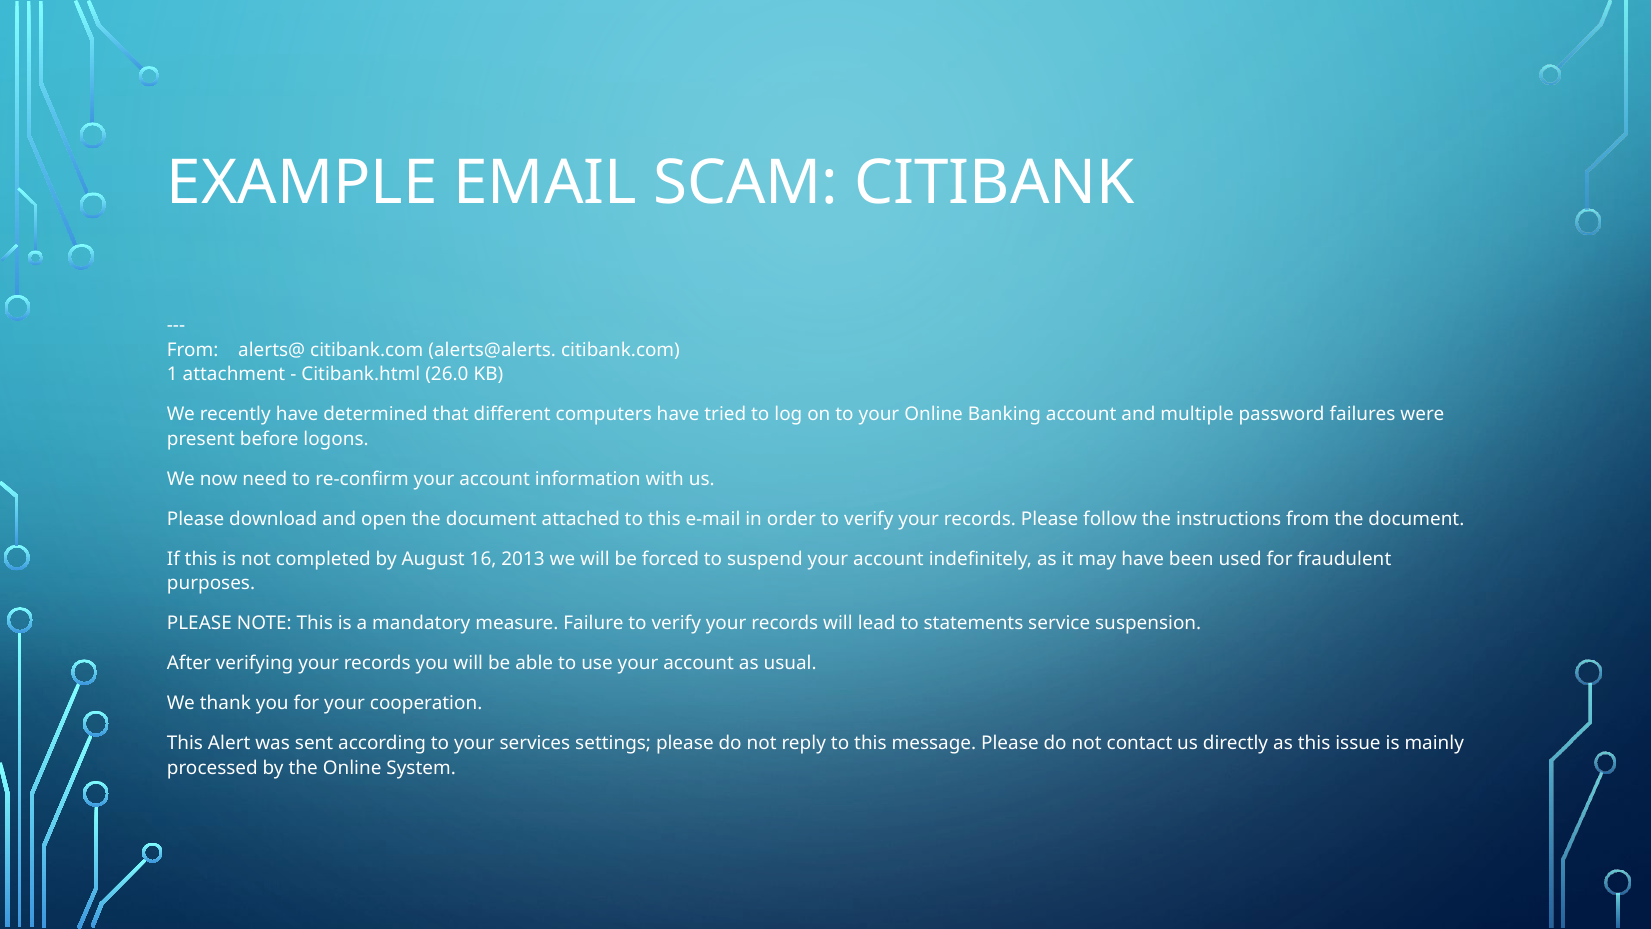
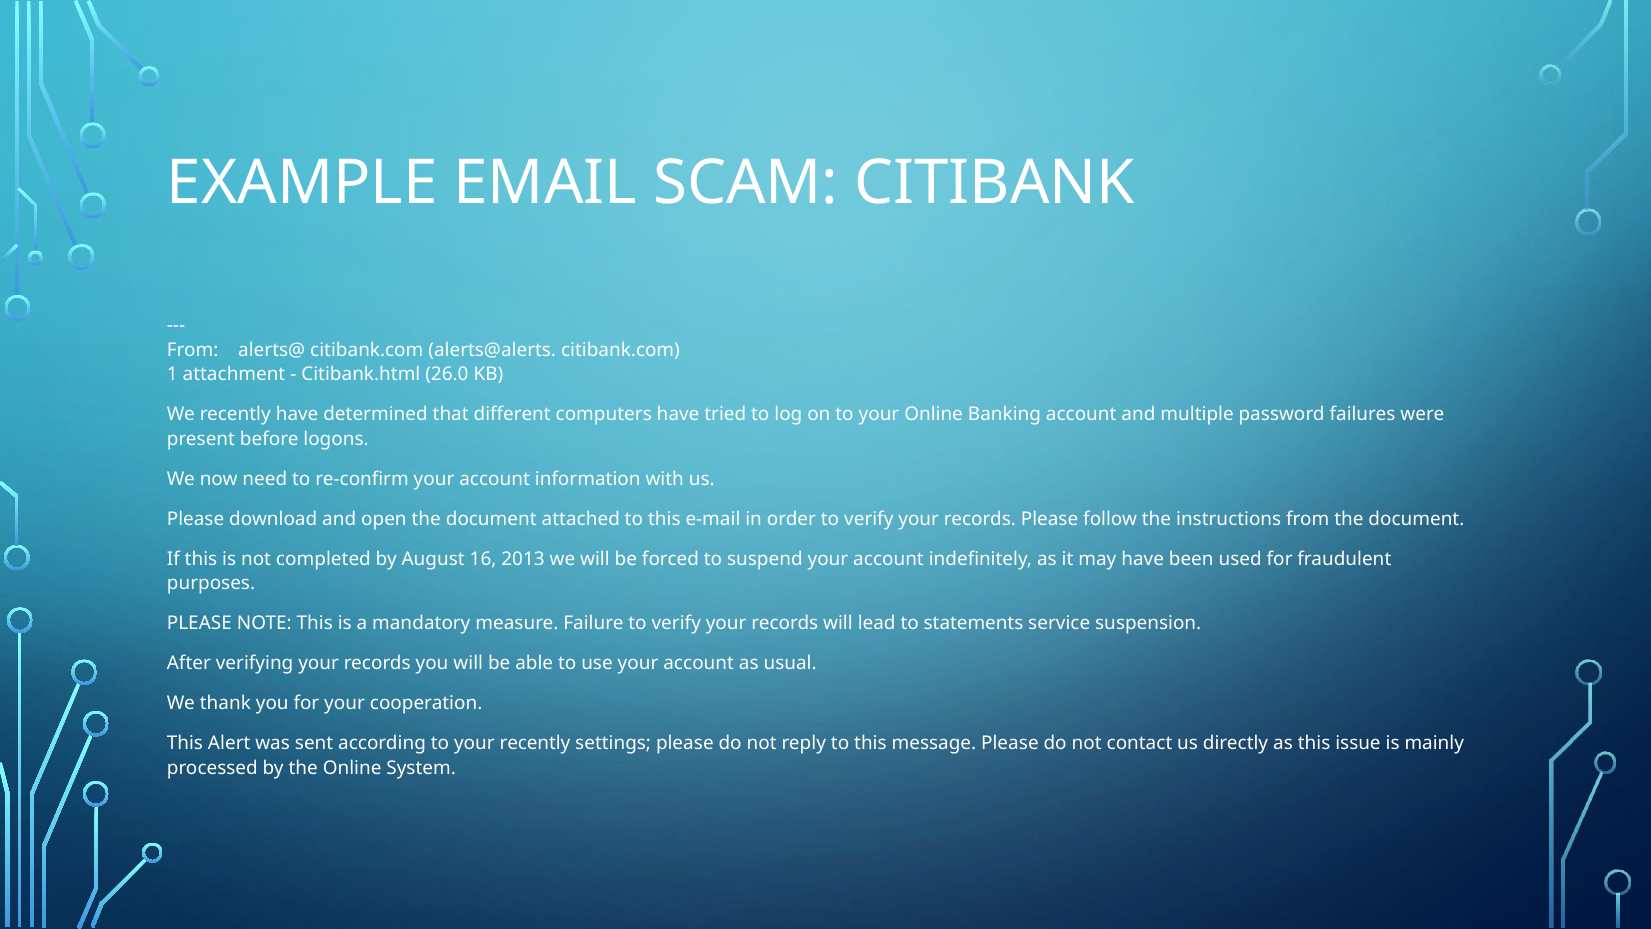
your services: services -> recently (535, 743)
